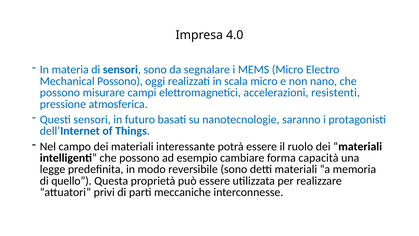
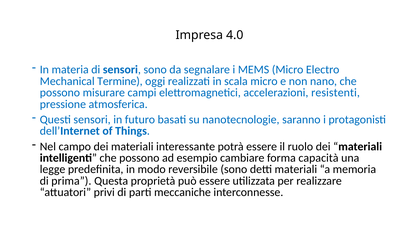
Mechanical Possono: Possono -> Termine (120, 81)
quello: quello -> prima (71, 181)
